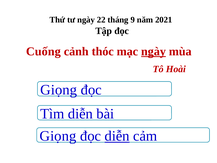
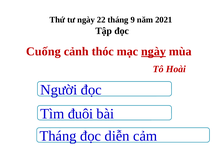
Giọng: Giọng -> Người (59, 90)
Tìm diễn: diễn -> đuôi (80, 114)
Giọng: Giọng -> Tháng (58, 136)
diễn underline: present -> none (117, 136)
